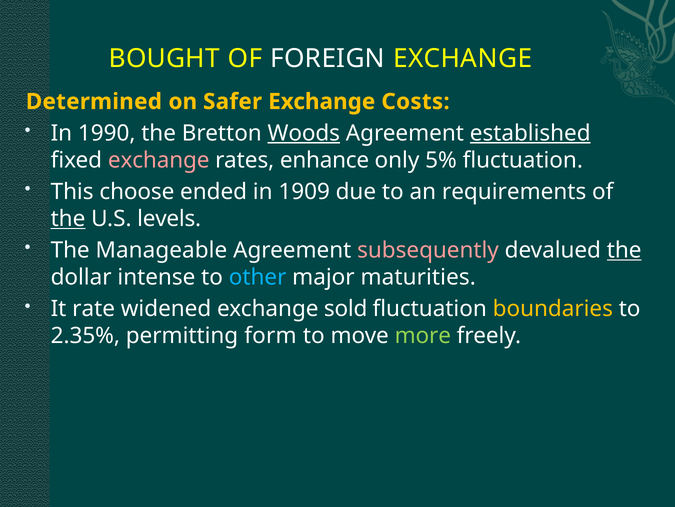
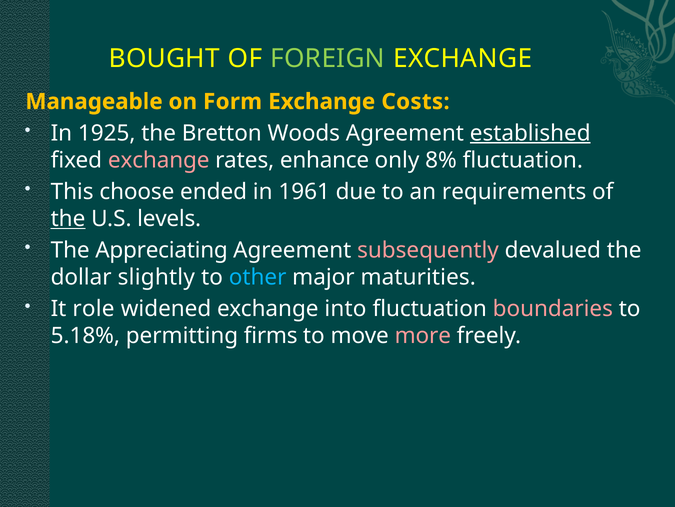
FOREIGN colour: white -> light green (328, 59)
Determined: Determined -> Manageable (94, 101)
Safer: Safer -> Form (233, 101)
1990: 1990 -> 1925 (107, 133)
Woods underline: present -> none (304, 133)
5%: 5% -> 8% (441, 160)
1909: 1909 -> 1961 (304, 191)
Manageable: Manageable -> Appreciating (162, 250)
the underline: present -> none (624, 250)
intense: intense -> slightly (156, 277)
rate: rate -> role (93, 308)
sold: sold -> into (345, 308)
boundaries colour: yellow -> pink (553, 308)
2.35%: 2.35% -> 5.18% (85, 335)
form: form -> firms (271, 335)
more colour: light green -> pink (423, 335)
